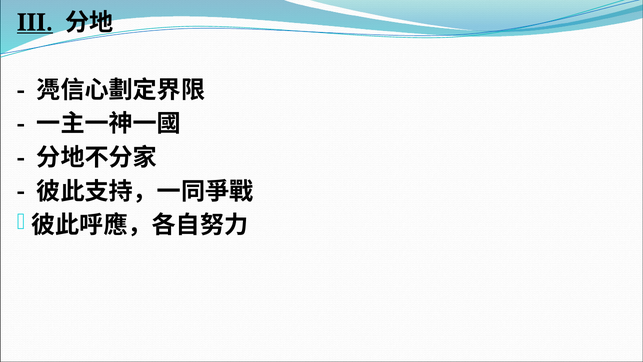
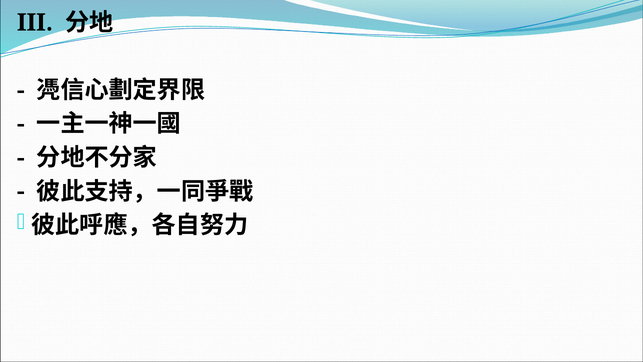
III underline: present -> none (35, 23)
